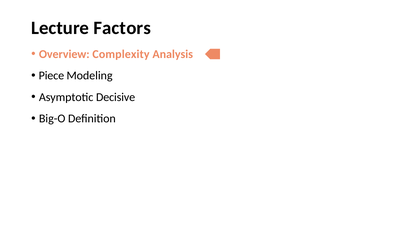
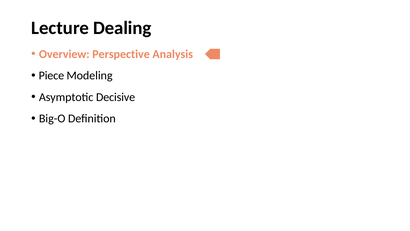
Factors: Factors -> Dealing (122, 28)
Complexity: Complexity -> Perspective (121, 54)
